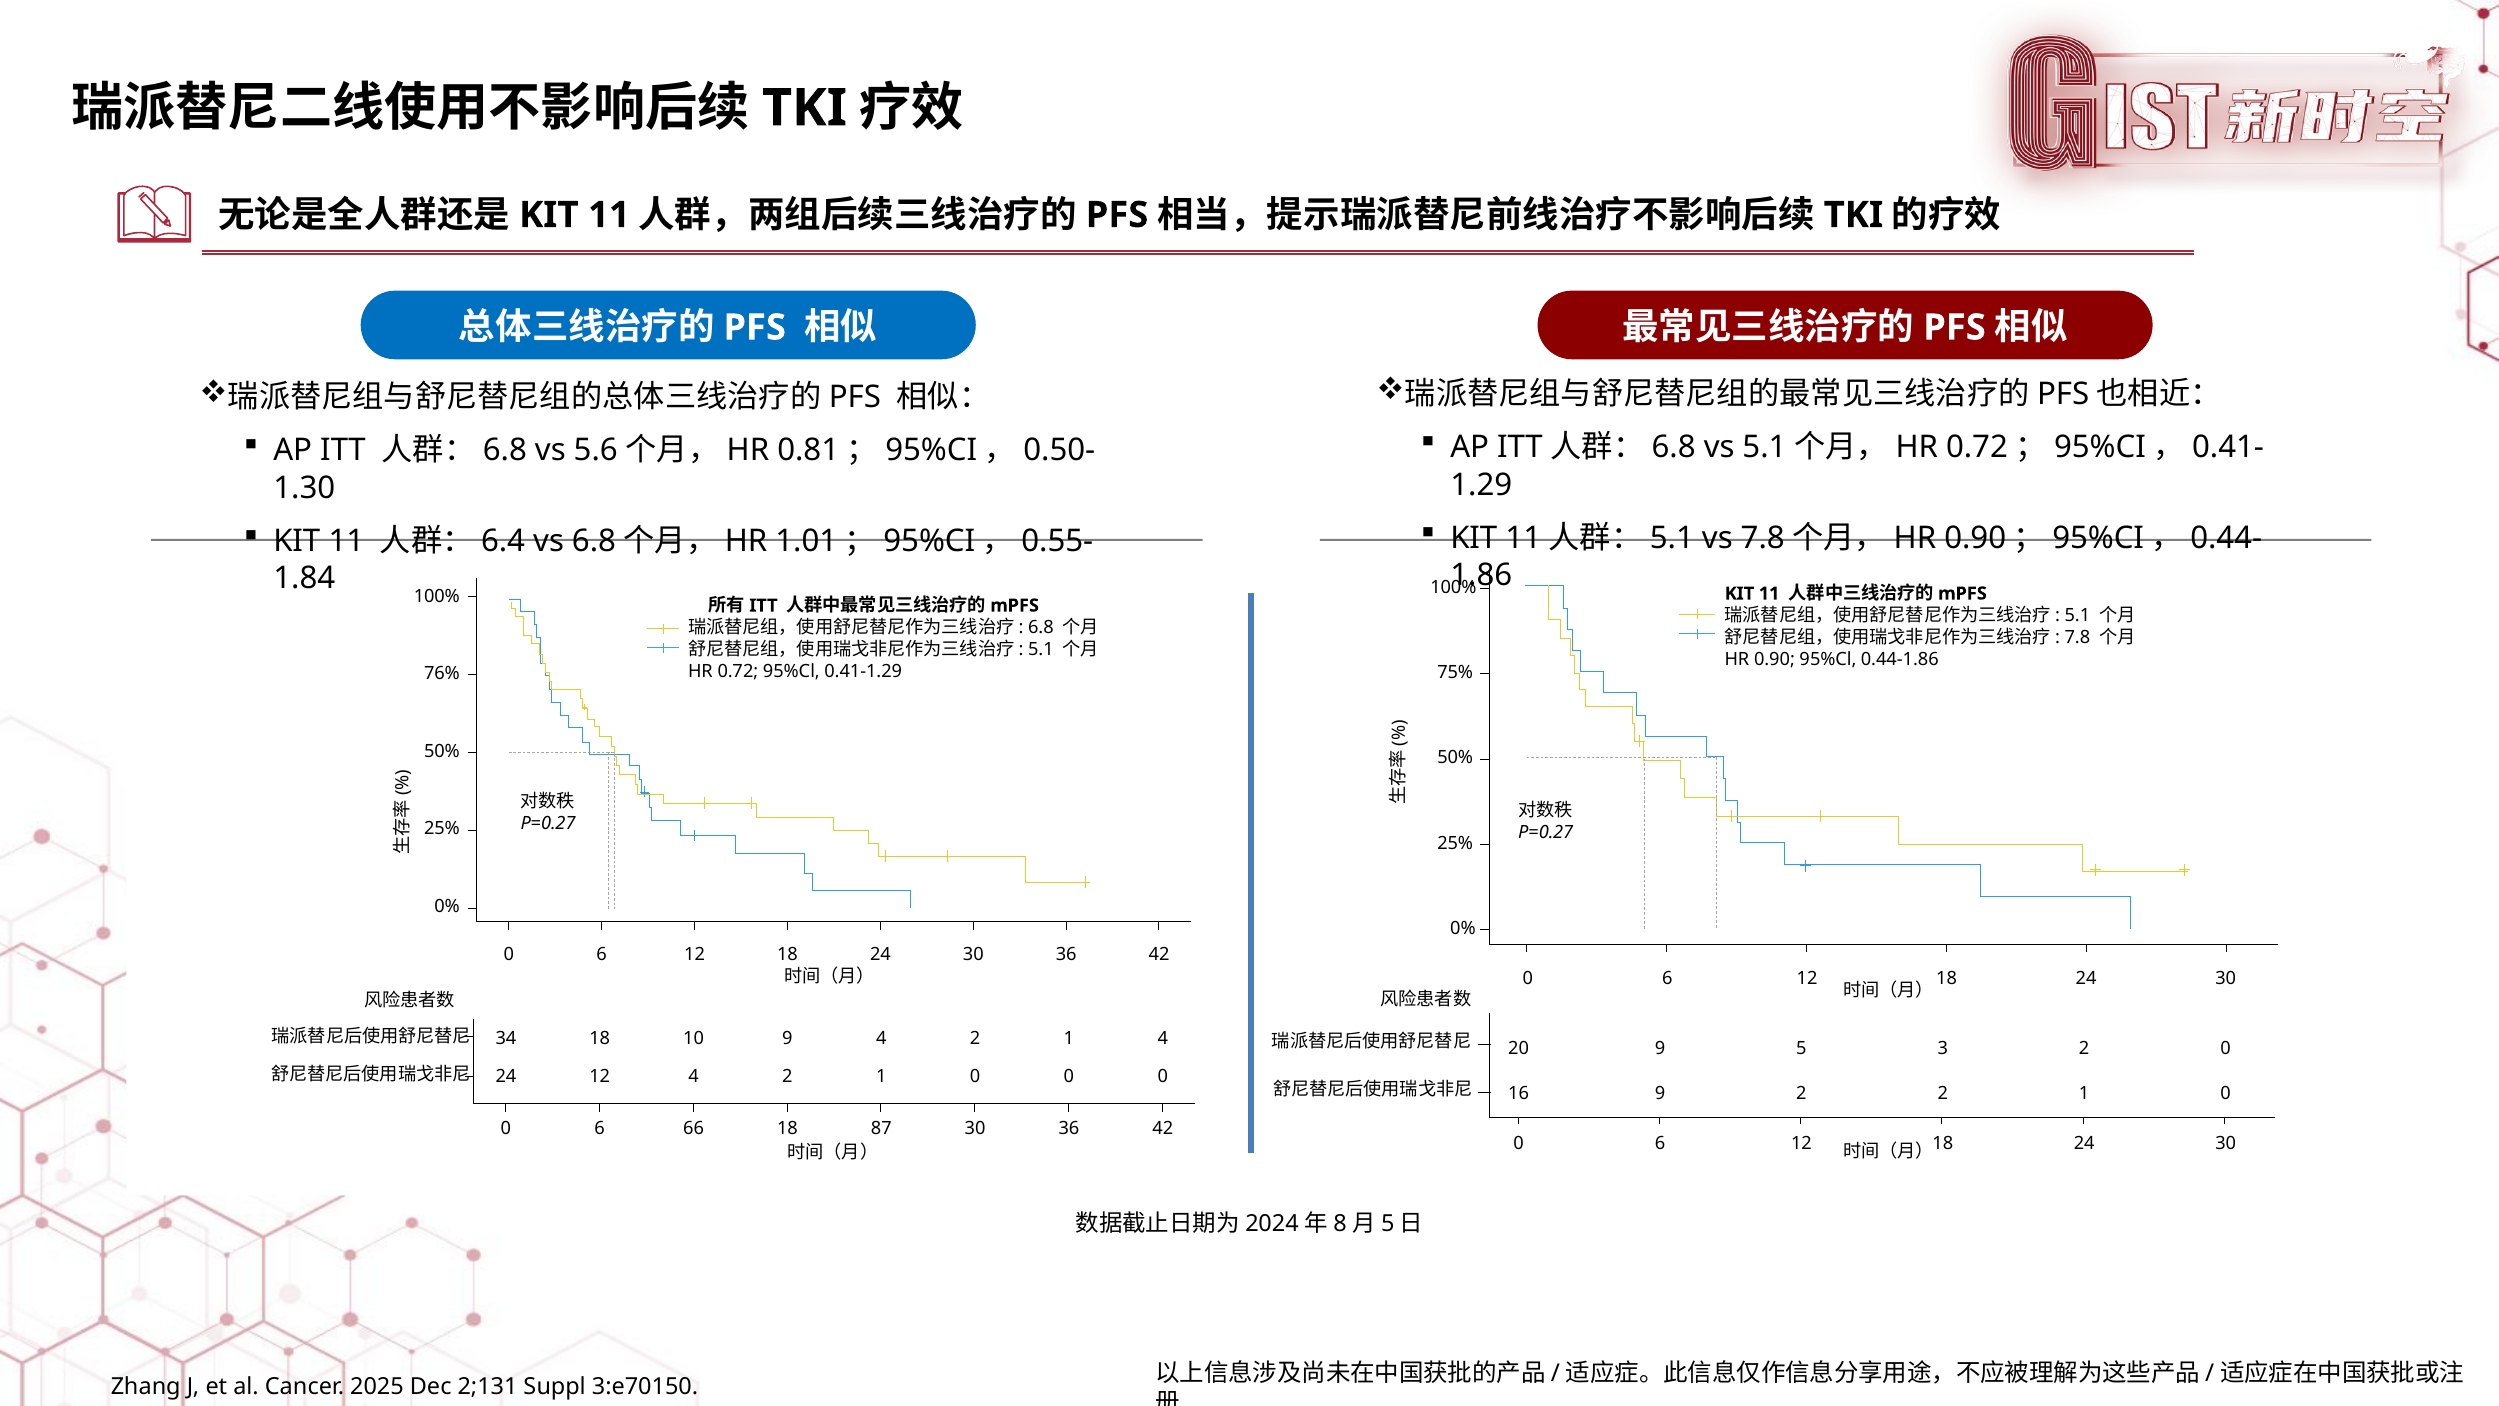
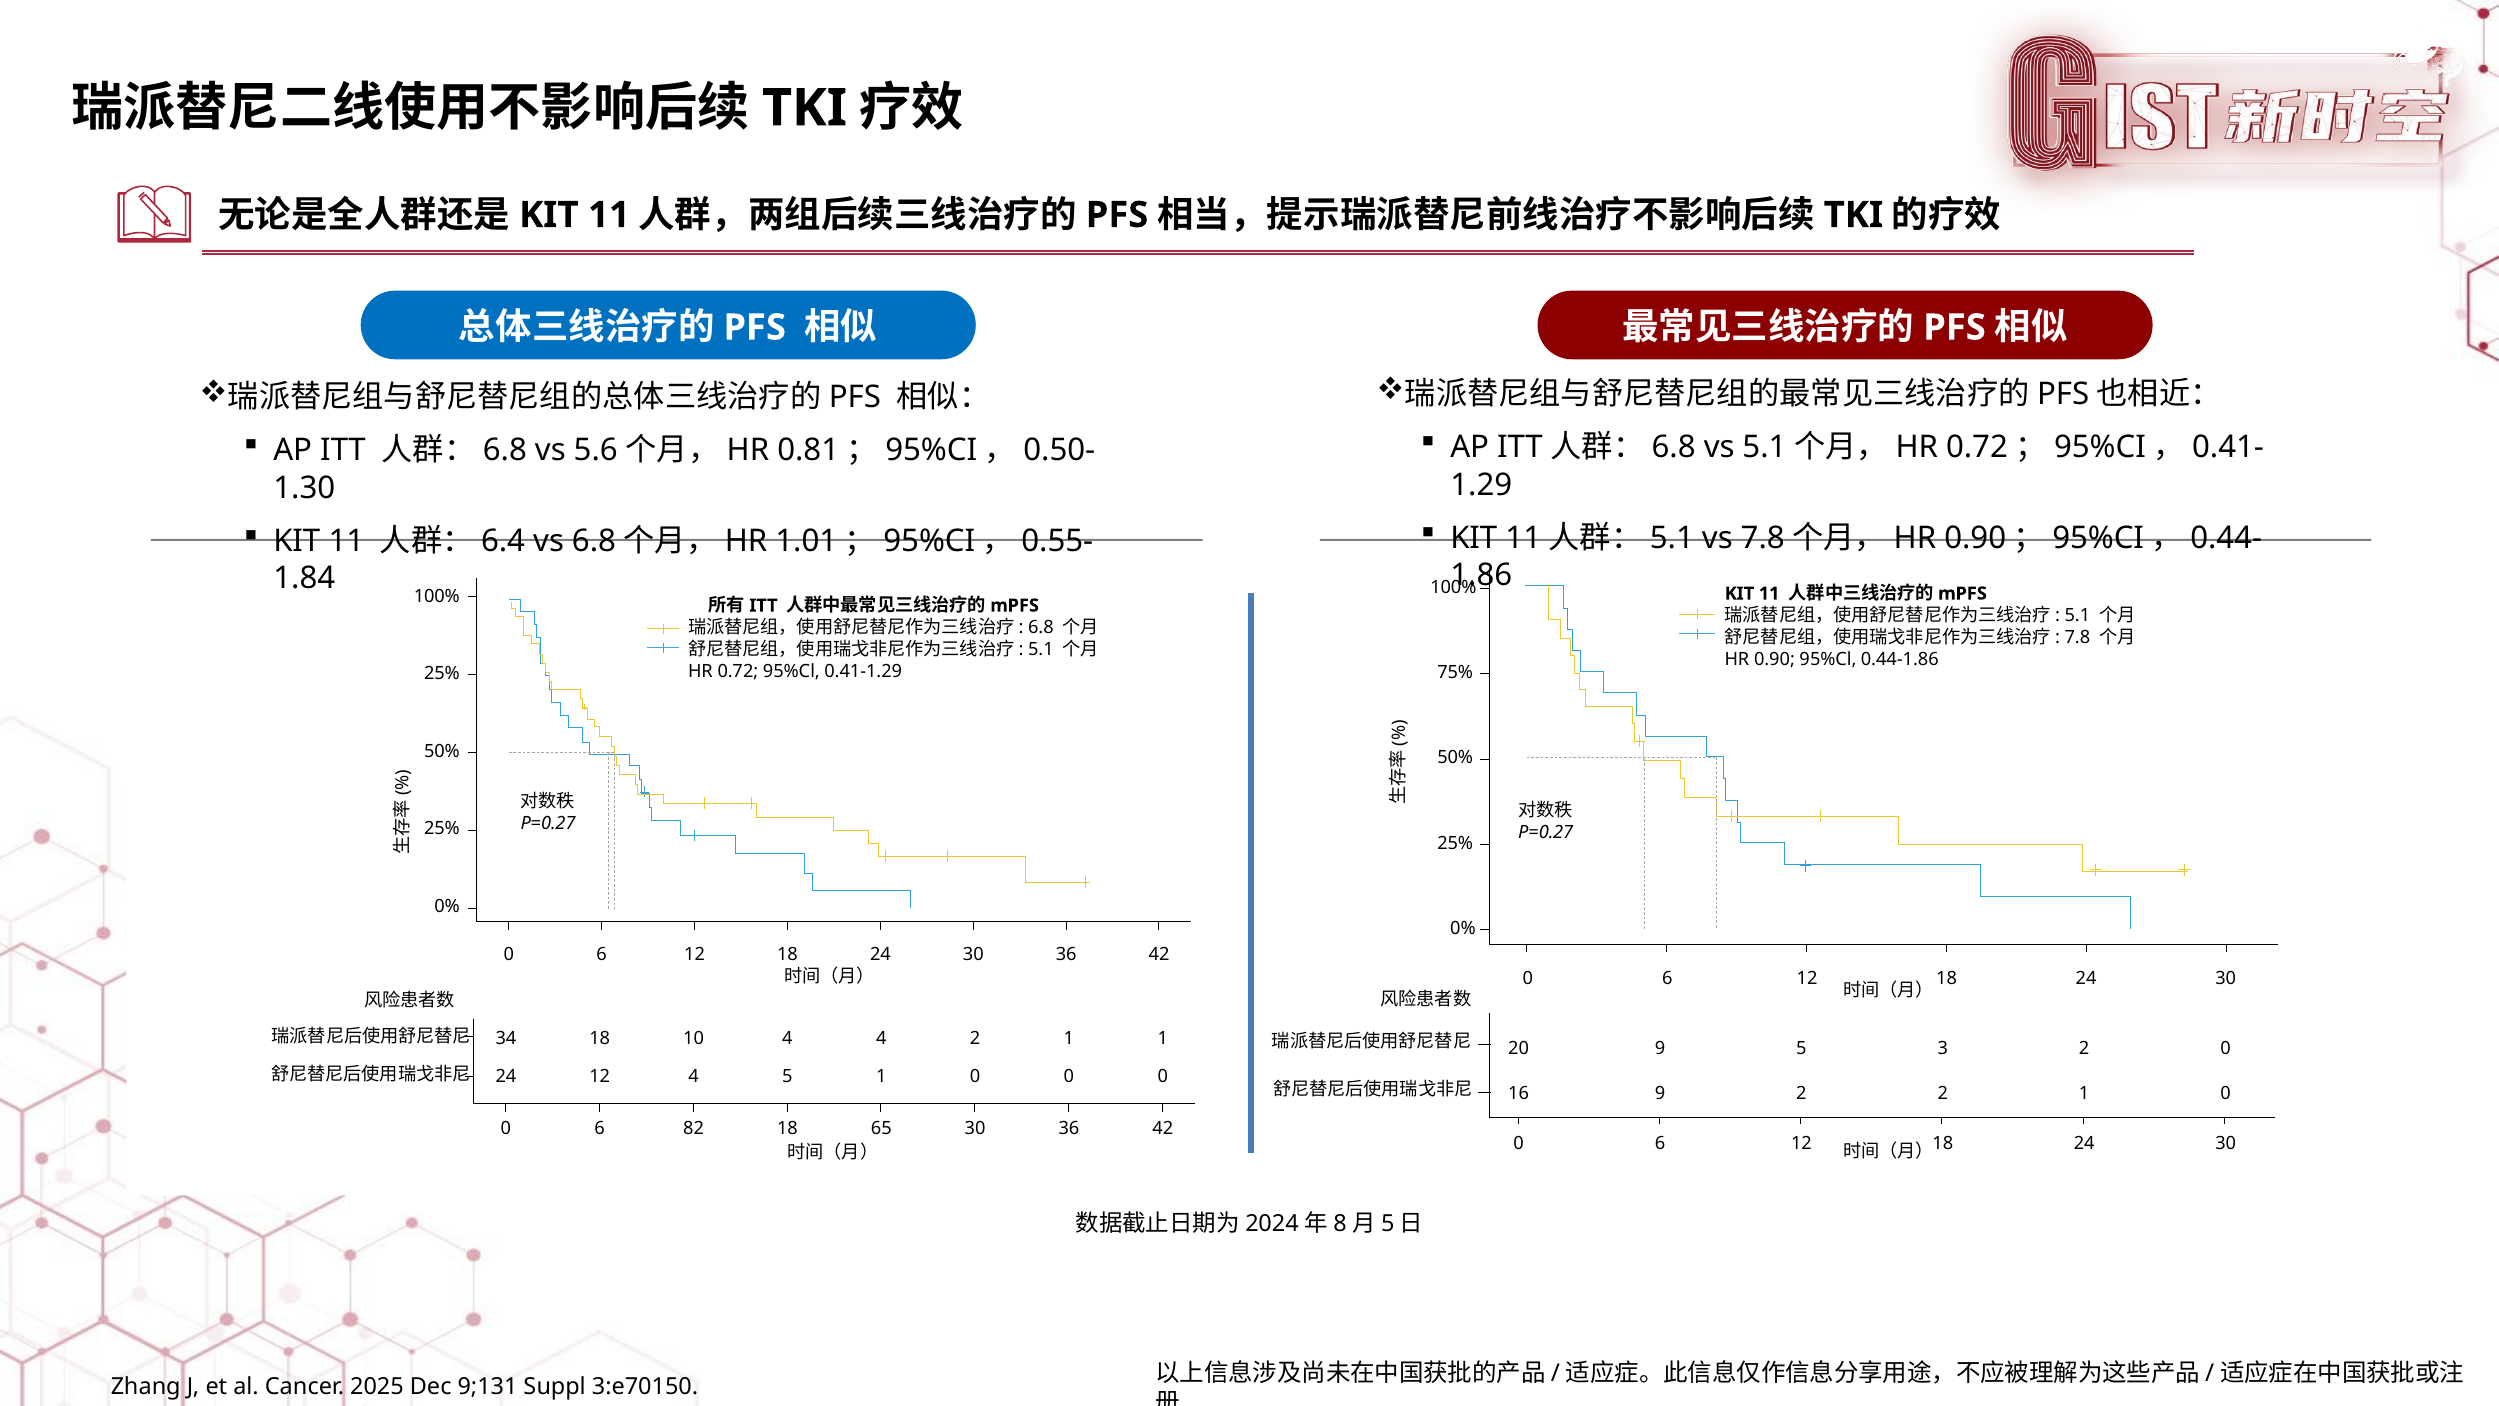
76%: 76% -> 25% (442, 674)
10 9: 9 -> 4 (787, 1038)
1 4: 4 -> 1 (1163, 1038)
12 4 2: 2 -> 5 (787, 1076)
66: 66 -> 82 (694, 1128)
87: 87 -> 65 (881, 1128)
2;131: 2;131 -> 9;131 (488, 1386)
